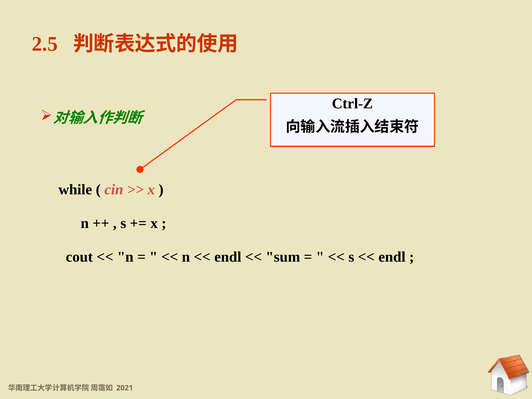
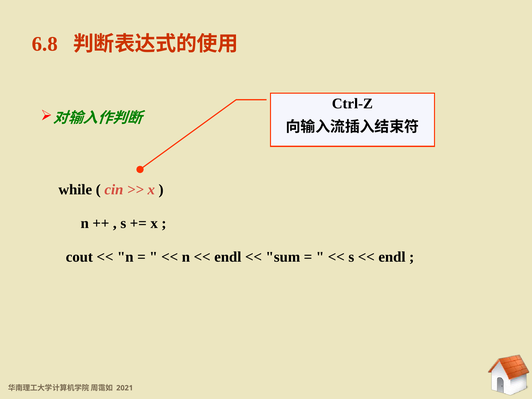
2.5: 2.5 -> 6.8 (45, 44)
